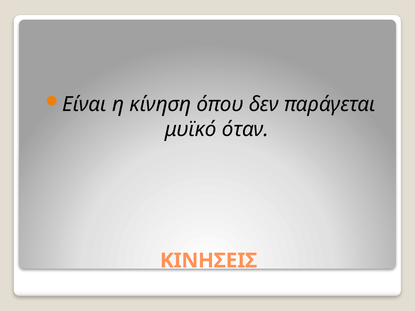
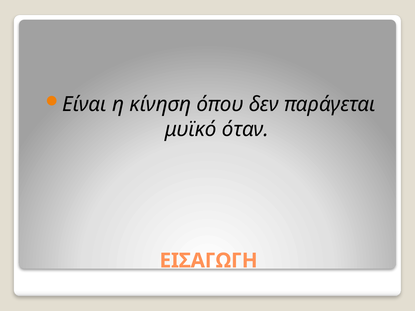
ΚΙΝΗΣΕΙΣ: ΚΙΝΗΣΕΙΣ -> ΕΙΣΑΓΩΓΗ (209, 261)
